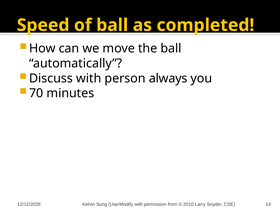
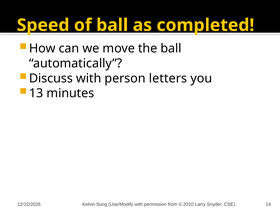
always: always -> letters (168, 78)
70: 70 -> 13 (36, 93)
